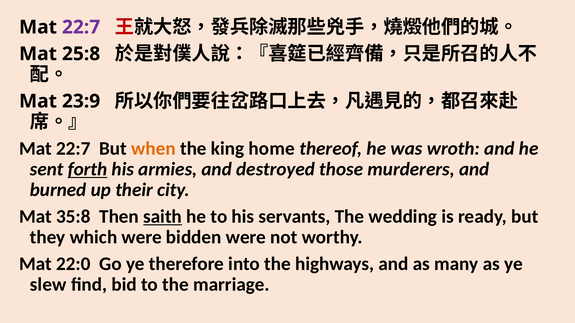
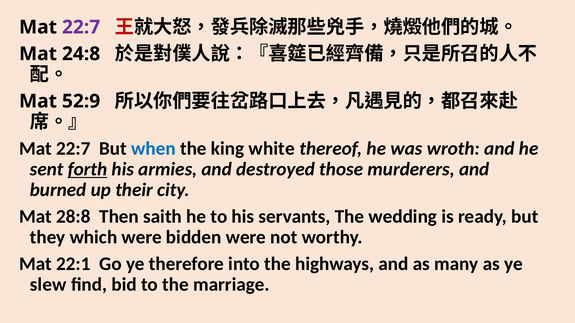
25:8: 25:8 -> 24:8 (81, 54)
23:9: 23:9 -> 52:9 (81, 101)
when colour: orange -> blue (153, 149)
home: home -> white (272, 149)
35:8: 35:8 -> 28:8 (73, 217)
saith underline: present -> none (163, 217)
22:0: 22:0 -> 22:1 (73, 264)
